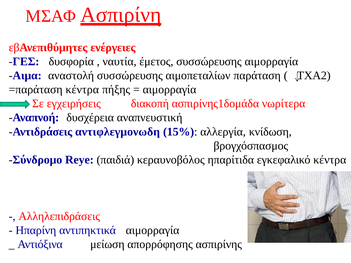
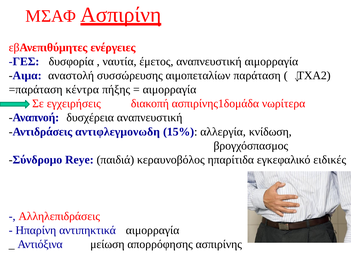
έμετος συσσώρευσης: συσσώρευσης -> αναπνευστική (209, 62)
εγκεφαλικό κέντρα: κέντρα -> ειδικές (330, 160)
